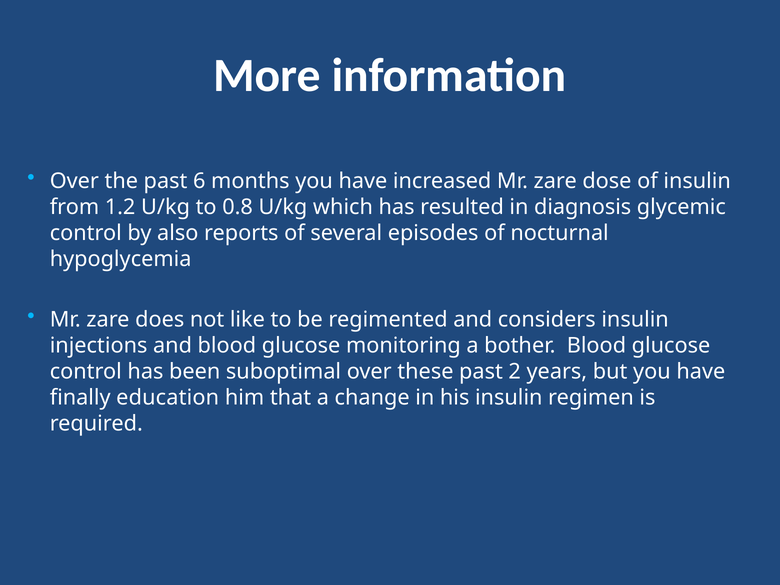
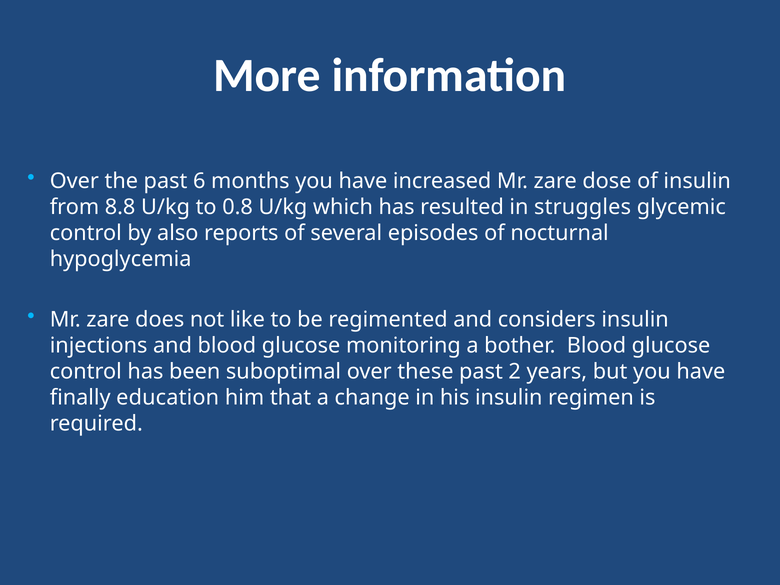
1.2: 1.2 -> 8.8 (120, 207)
diagnosis: diagnosis -> struggles (583, 207)
